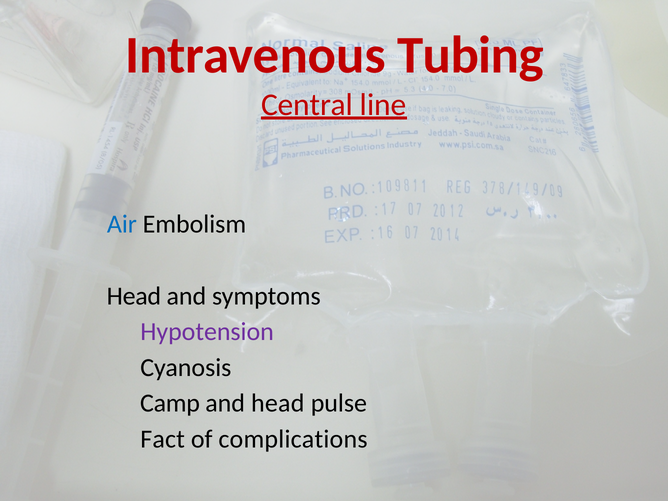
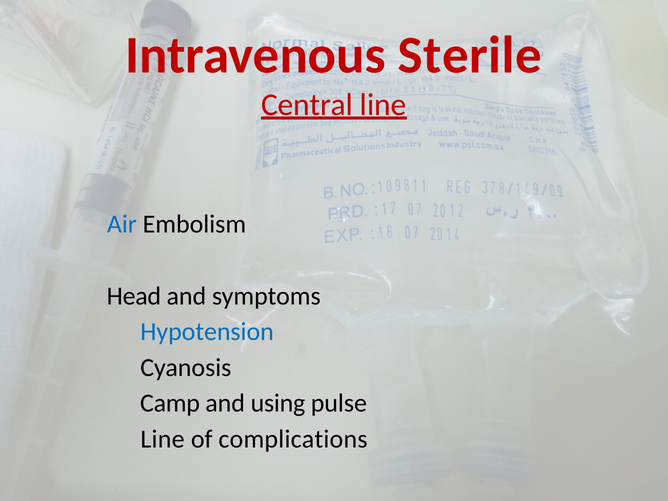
Tubing: Tubing -> Sterile (470, 55)
Hypotension colour: purple -> blue (207, 332)
and head: head -> using (278, 403)
Fact: Fact -> Line (163, 439)
